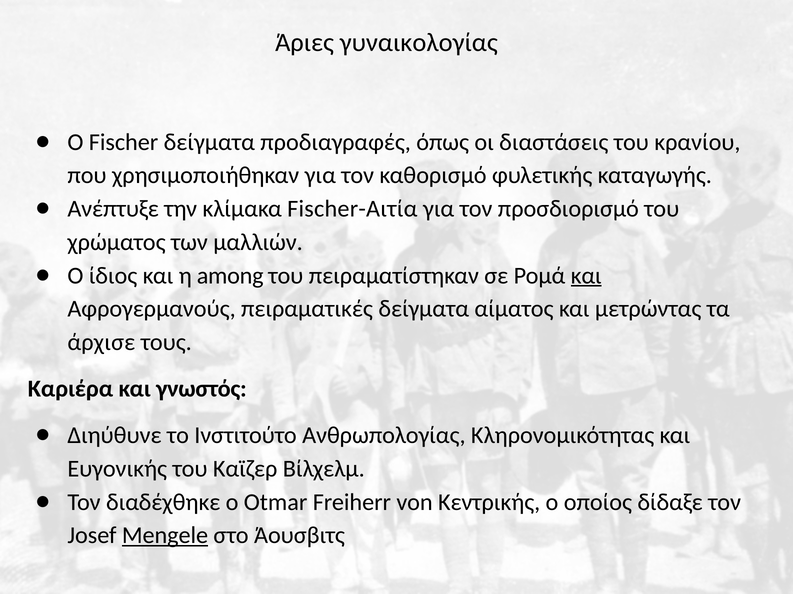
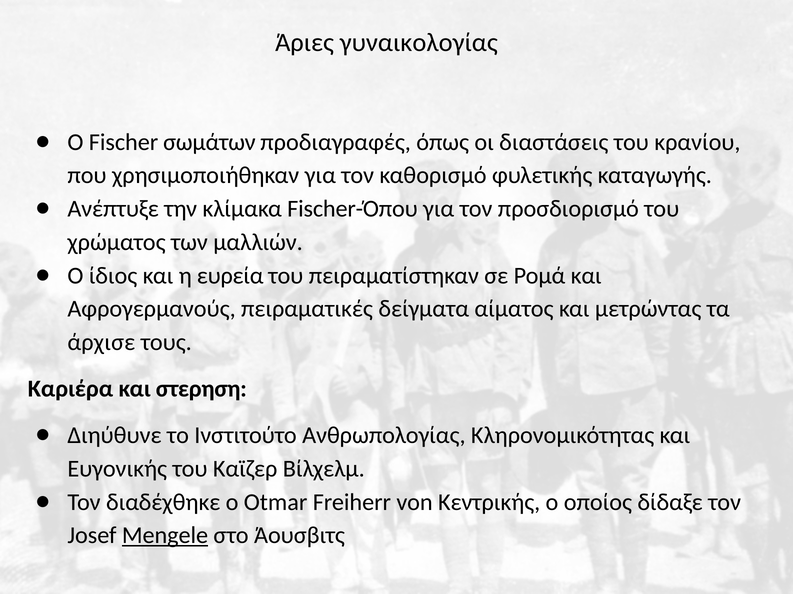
Fischer δείγματα: δείγματα -> σωμάτων (209, 142)
Fischer-Αιτία: Fischer-Αιτία -> Fischer-Όπου (353, 209)
among: among -> ευρεία (230, 276)
και underline: present -> none (586, 276)
γνωστός: γνωστός -> στερηση (201, 389)
